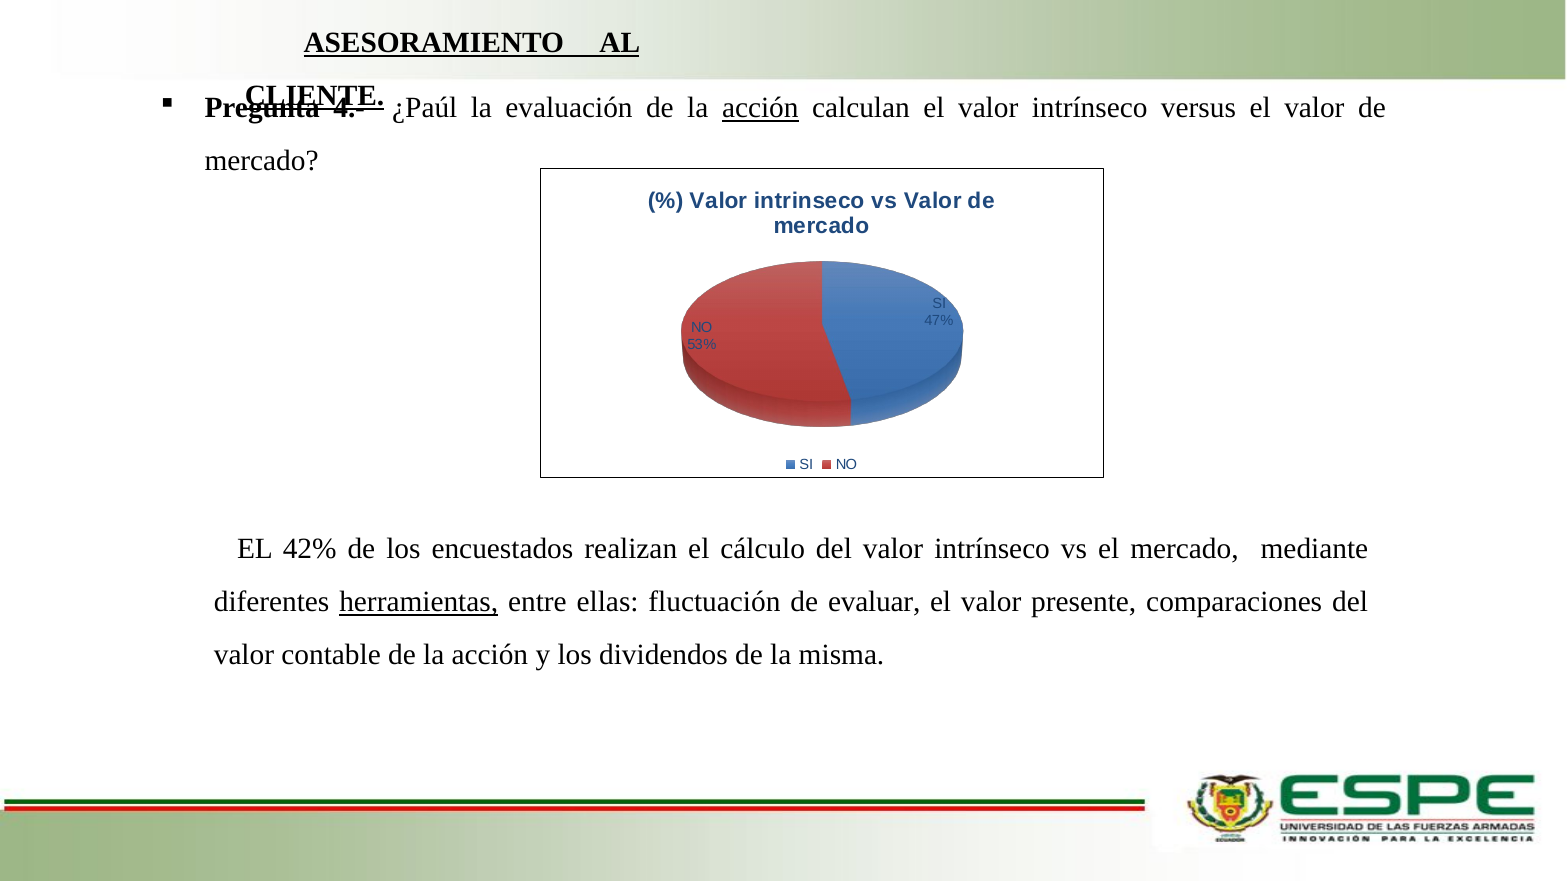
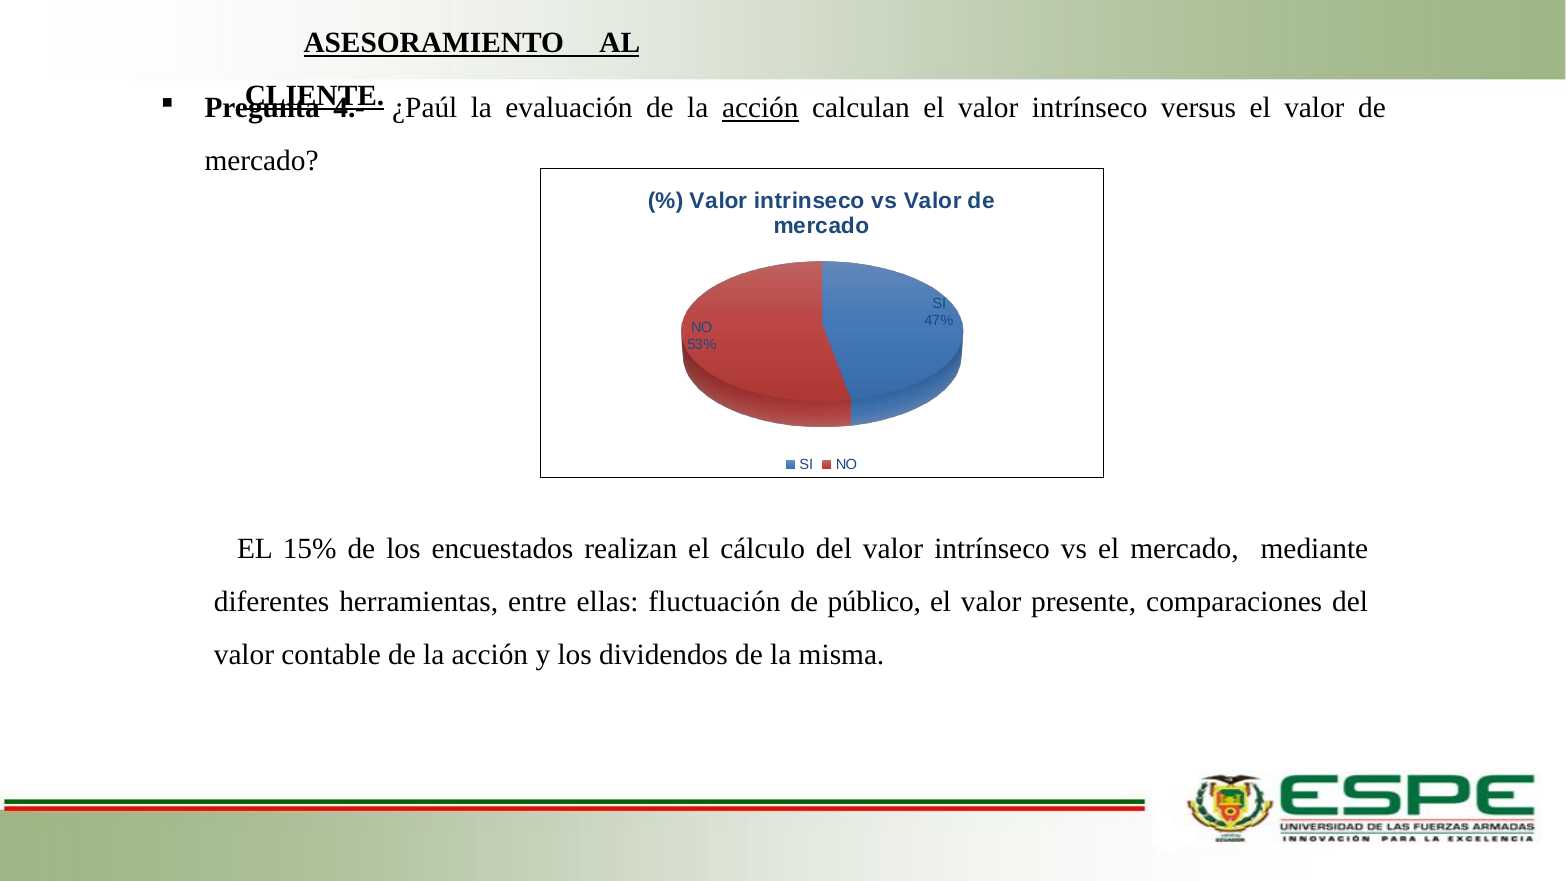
42%: 42% -> 15% (310, 549)
herramientas underline: present -> none (419, 602)
evaluar: evaluar -> público (874, 602)
